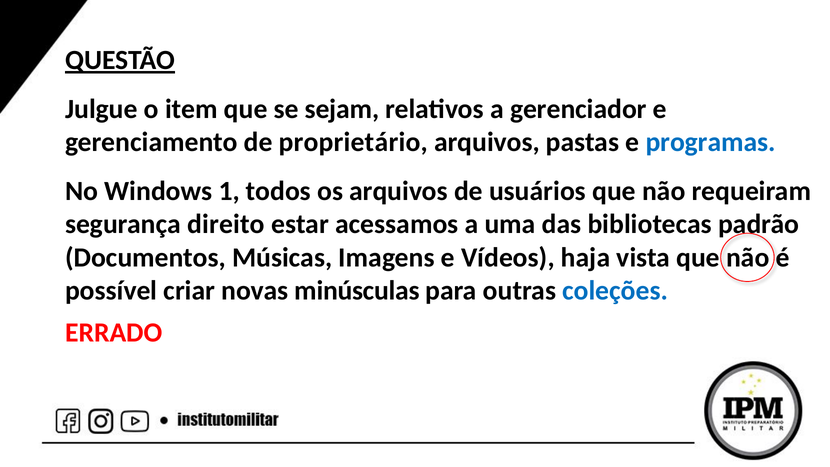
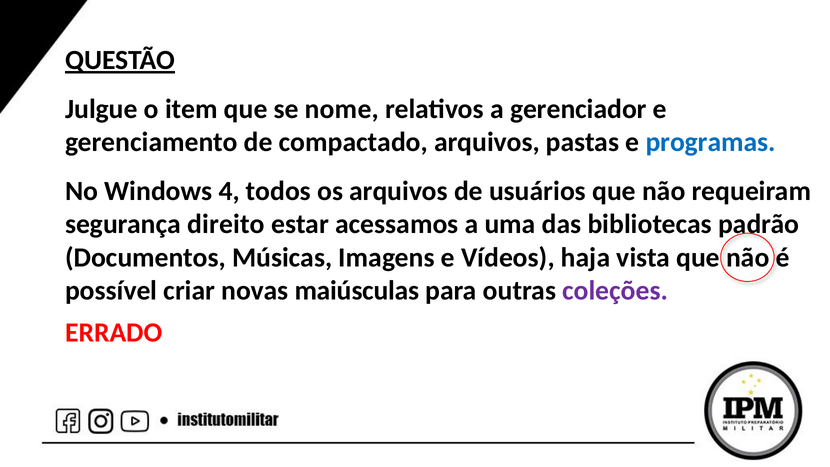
sejam: sejam -> nome (342, 109)
proprietário: proprietário -> compactado (353, 142)
1: 1 -> 4 (229, 191)
minúsculas: minúsculas -> maiúsculas (357, 291)
coleções colour: blue -> purple (615, 291)
